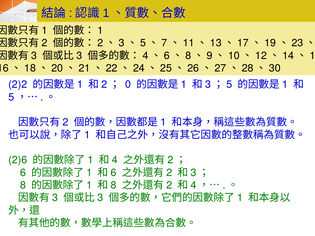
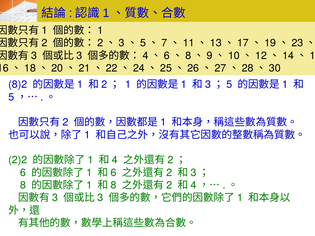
2)2: 2)2 -> 8)2 (18, 85)
0: 0 -> 1 (128, 85)
2)6: 2)6 -> 2)2 (18, 160)
